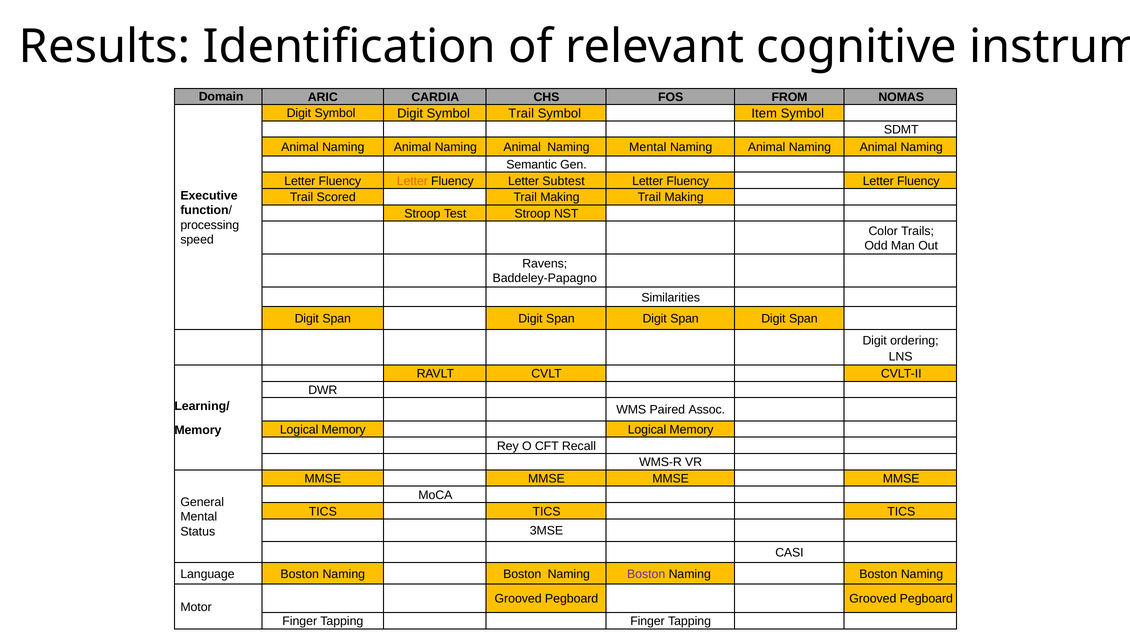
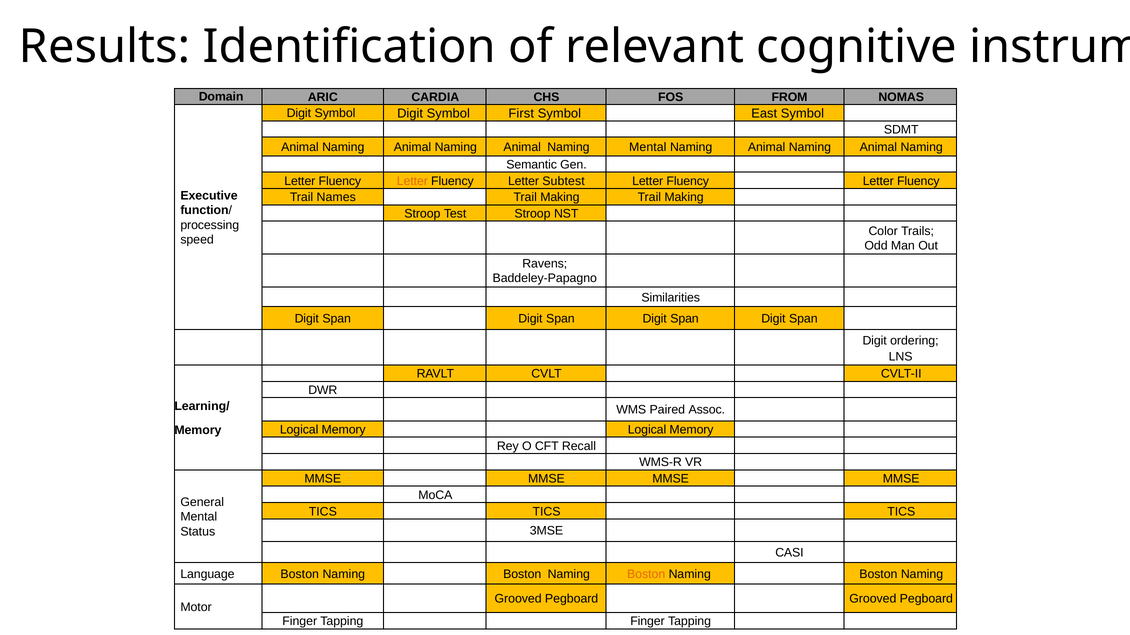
Symbol Trail: Trail -> First (521, 113)
Item: Item -> East (764, 113)
Scored: Scored -> Names (336, 198)
Boston colour: purple -> orange (646, 575)
